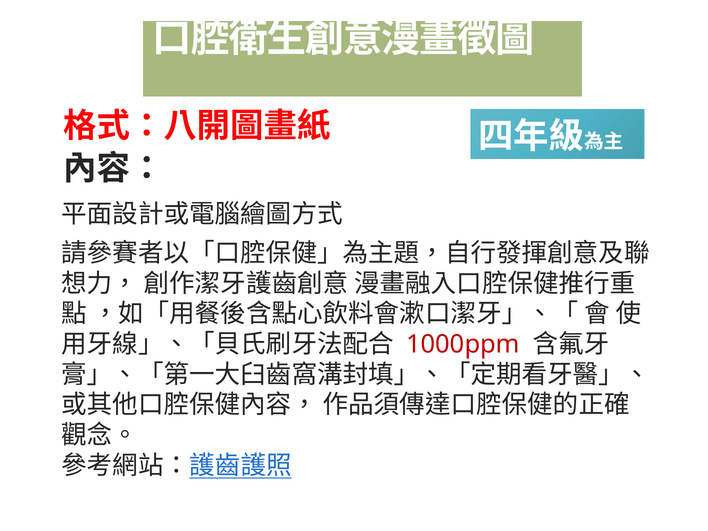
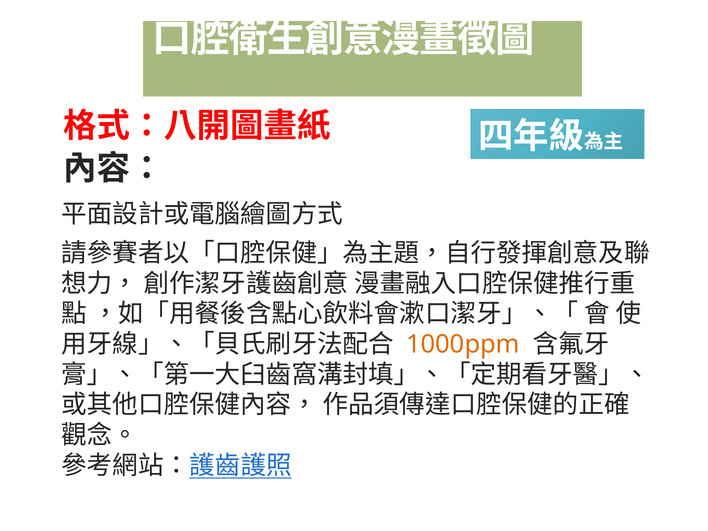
1000ppm colour: red -> orange (463, 344)
